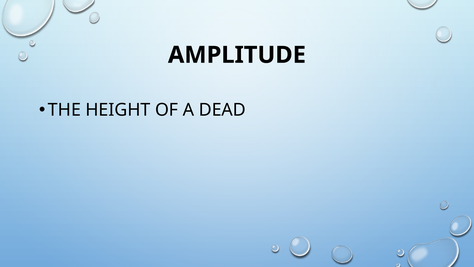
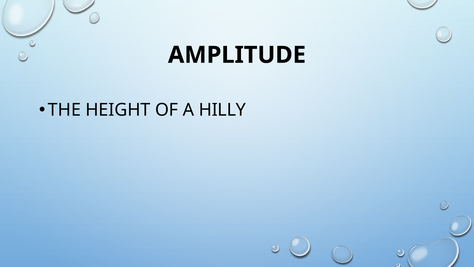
DEAD: DEAD -> HILLY (222, 110)
